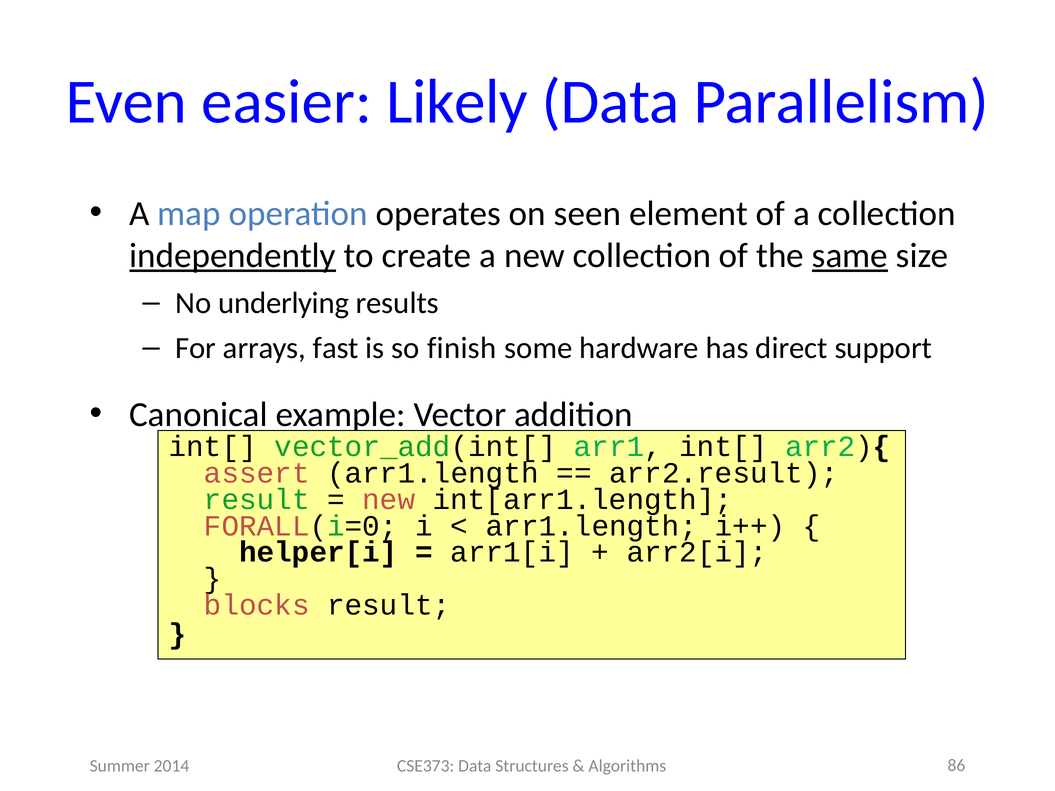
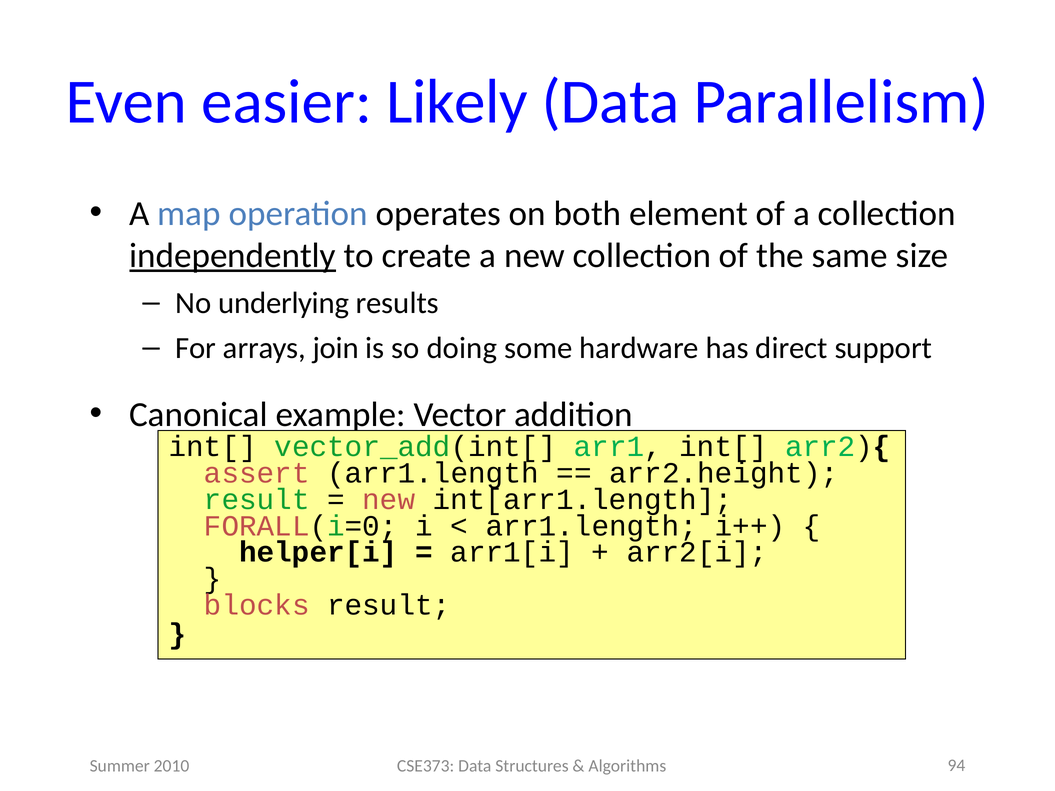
seen: seen -> both (588, 213)
same underline: present -> none (850, 256)
fast: fast -> join (336, 348)
finish: finish -> doing (462, 348)
arr2.result: arr2.result -> arr2.height (724, 473)
2014: 2014 -> 2010 (172, 766)
86: 86 -> 94 (956, 766)
